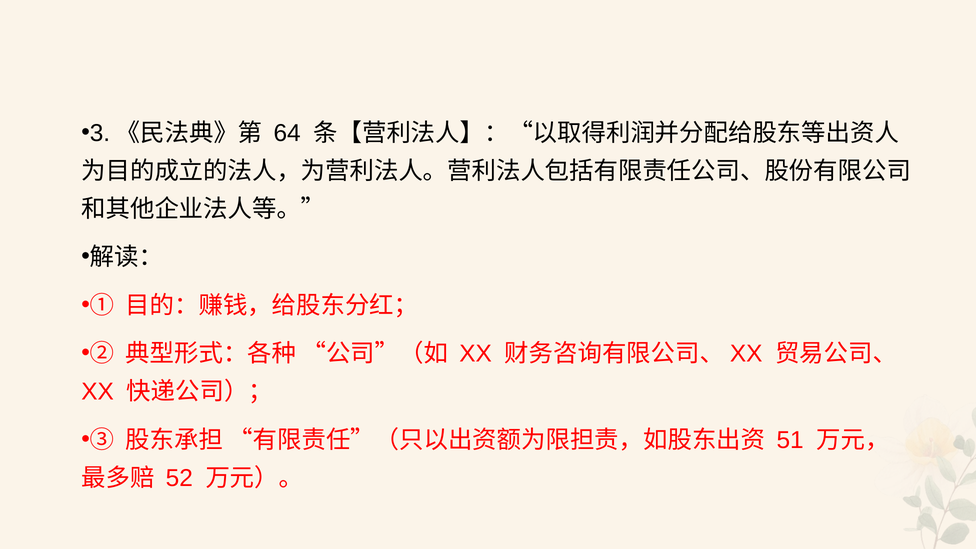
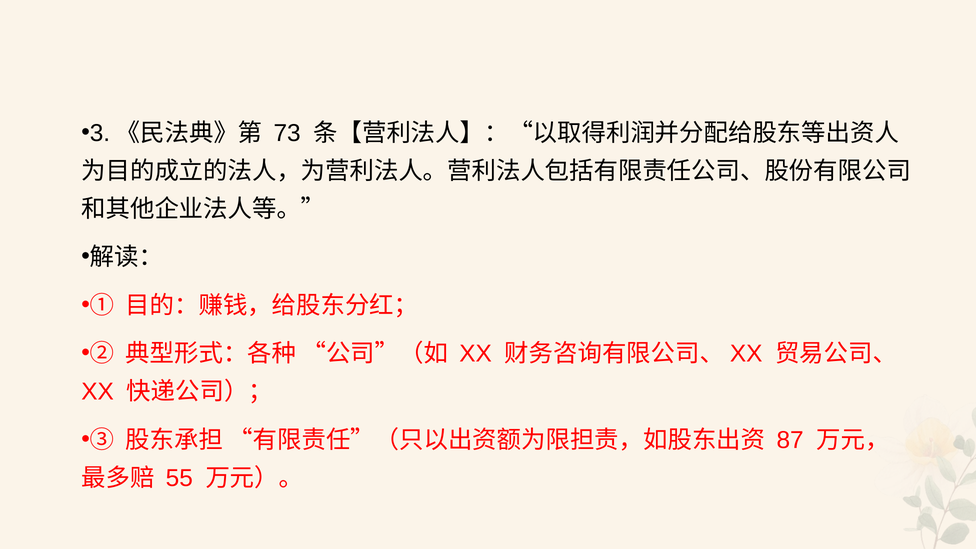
64: 64 -> 73 (287, 133)
51: 51 -> 87 (790, 440)
52: 52 -> 55 (179, 478)
